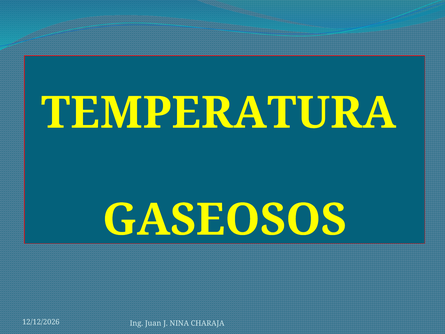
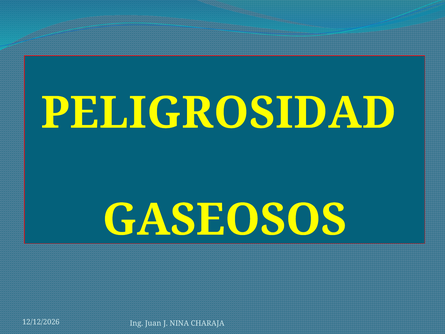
TEMPERATURA: TEMPERATURA -> PELIGROSIDAD (219, 113)
